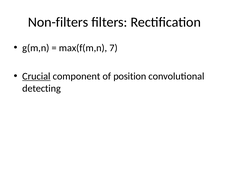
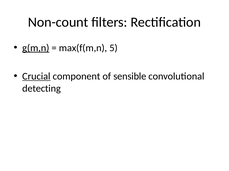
Non-filters: Non-filters -> Non-count (58, 22)
g(m,n underline: none -> present (36, 48)
7: 7 -> 5 (114, 48)
position: position -> sensible (130, 77)
